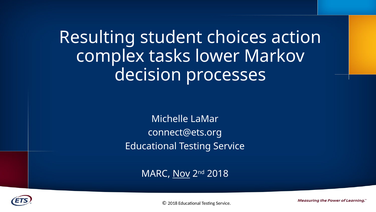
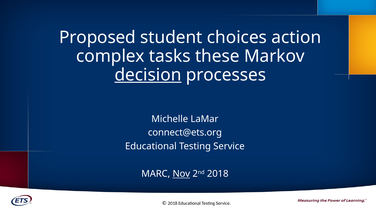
Resulting: Resulting -> Proposed (98, 37)
lower: lower -> these (217, 56)
decision underline: none -> present (148, 75)
